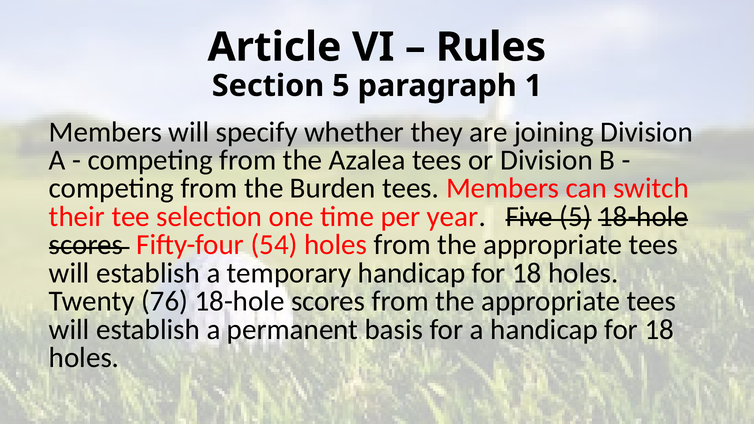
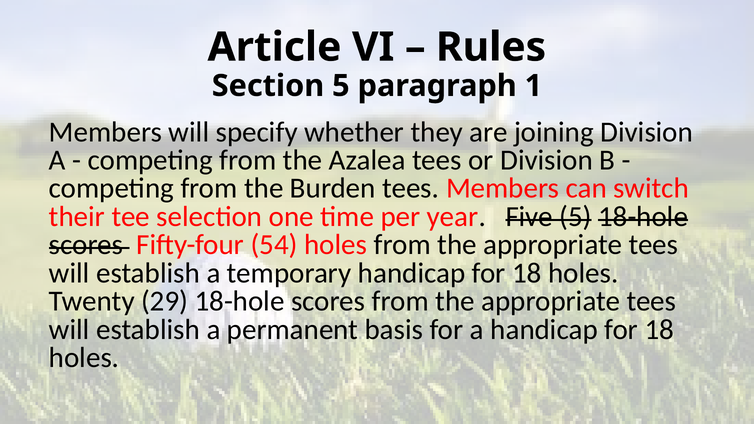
76: 76 -> 29 (165, 301)
